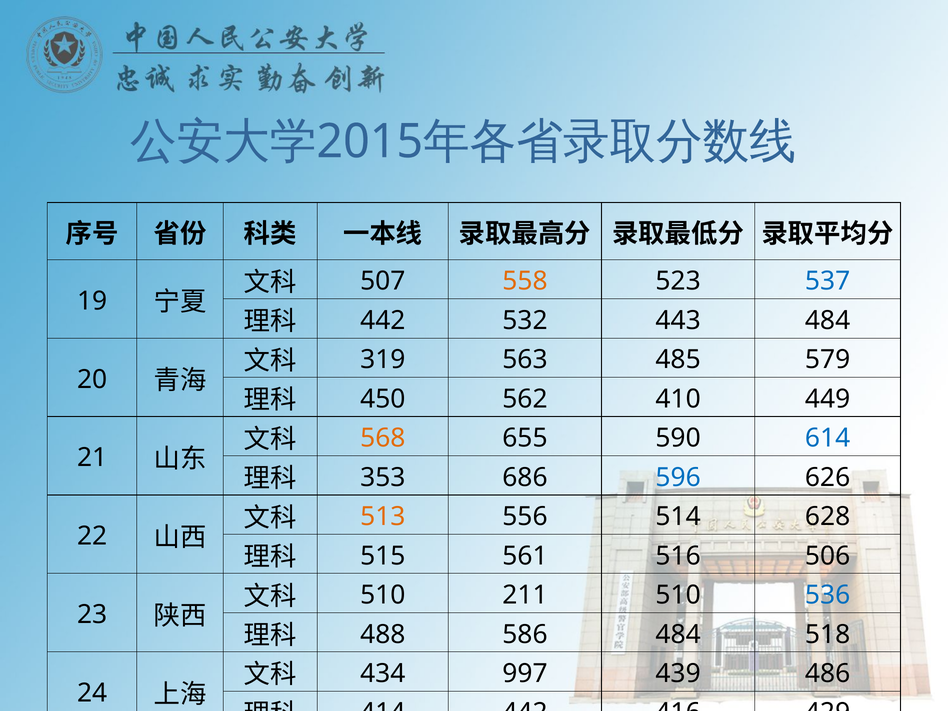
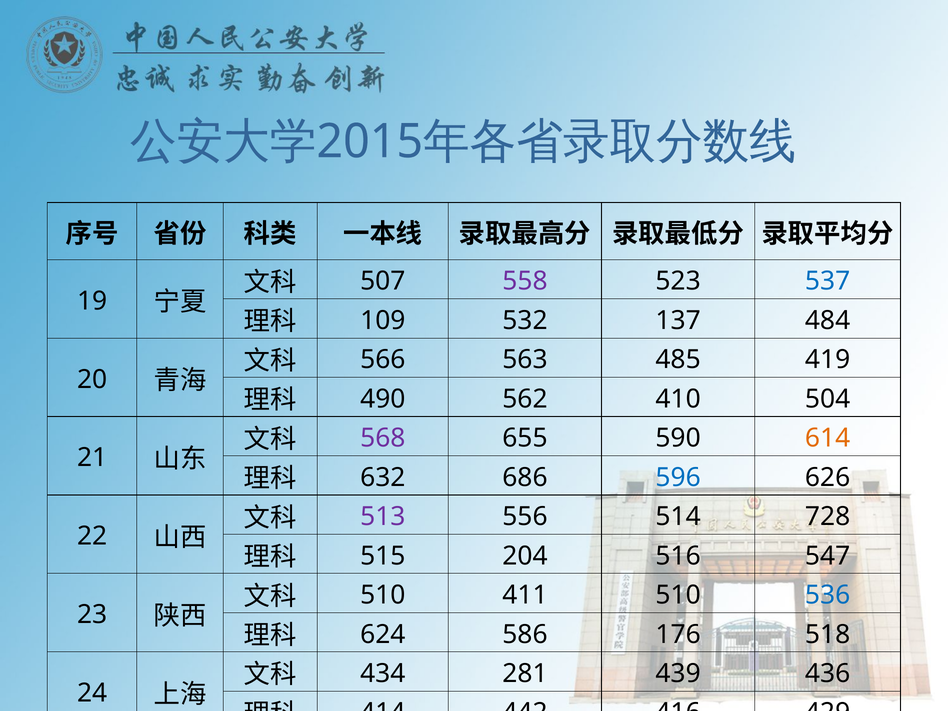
558 colour: orange -> purple (525, 281)
442: 442 -> 109 (383, 321)
443: 443 -> 137 (678, 321)
319: 319 -> 566 (383, 360)
579: 579 -> 419 (828, 360)
450: 450 -> 490 (383, 399)
449: 449 -> 504 (828, 399)
568 colour: orange -> purple (383, 438)
614 colour: blue -> orange (828, 438)
353: 353 -> 632 (383, 477)
513 colour: orange -> purple (383, 517)
628: 628 -> 728 (828, 517)
561: 561 -> 204 (525, 556)
506: 506 -> 547 (828, 556)
211: 211 -> 411 (525, 595)
488: 488 -> 624 (383, 634)
586 484: 484 -> 176 (678, 634)
997: 997 -> 281 (525, 674)
486: 486 -> 436 (828, 674)
